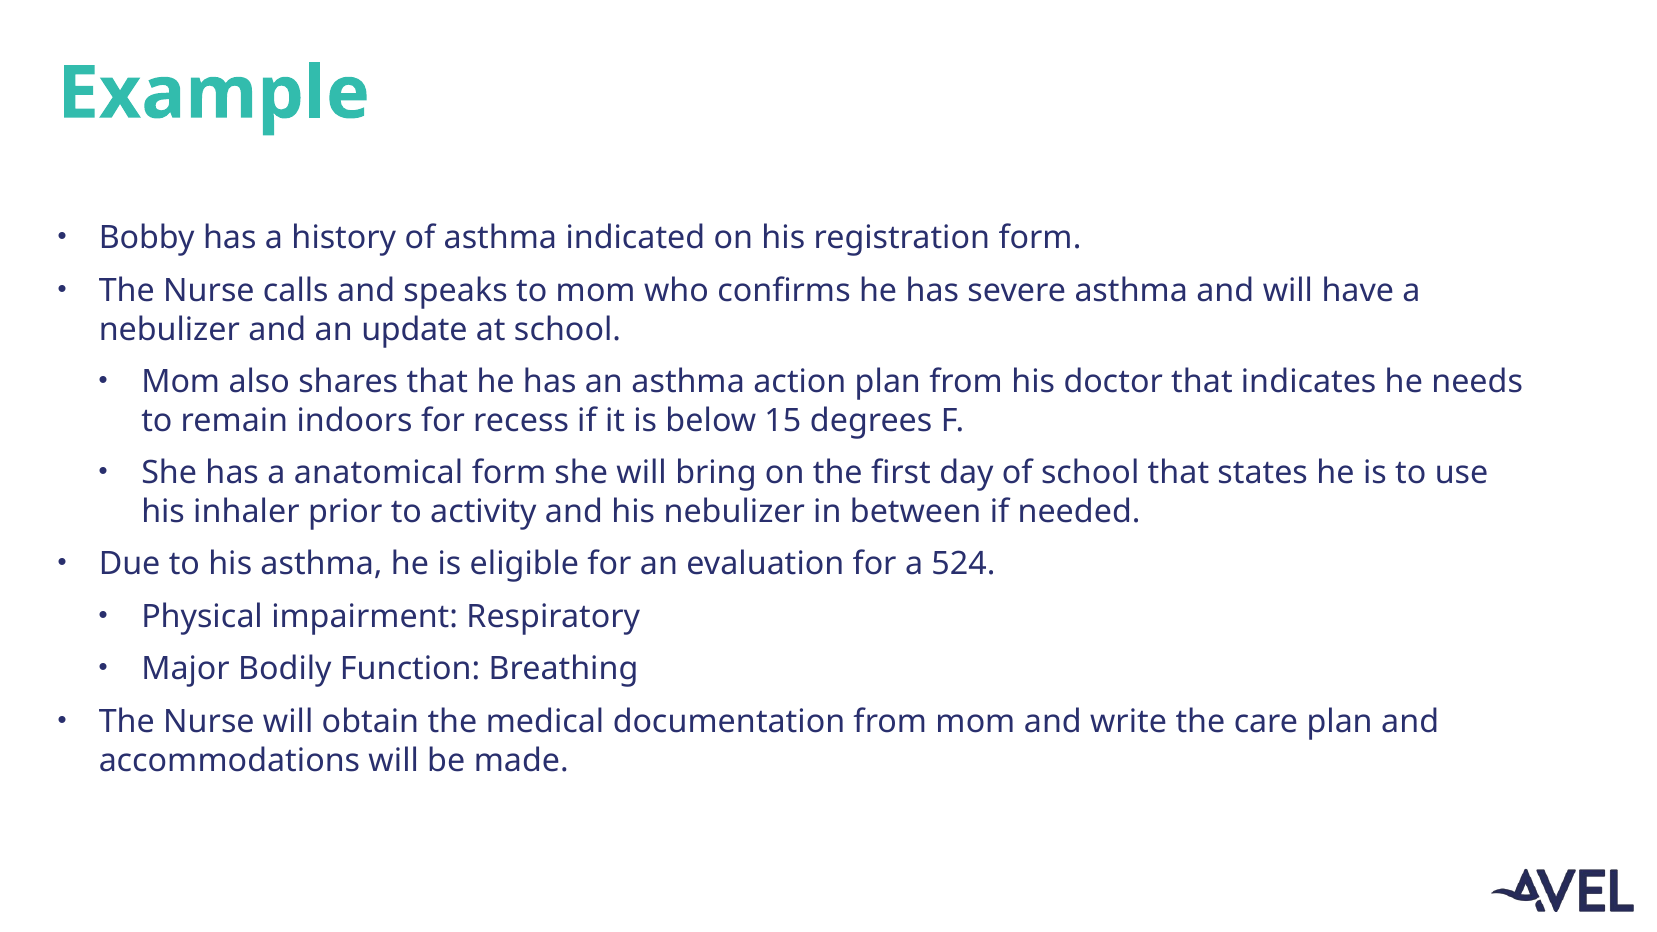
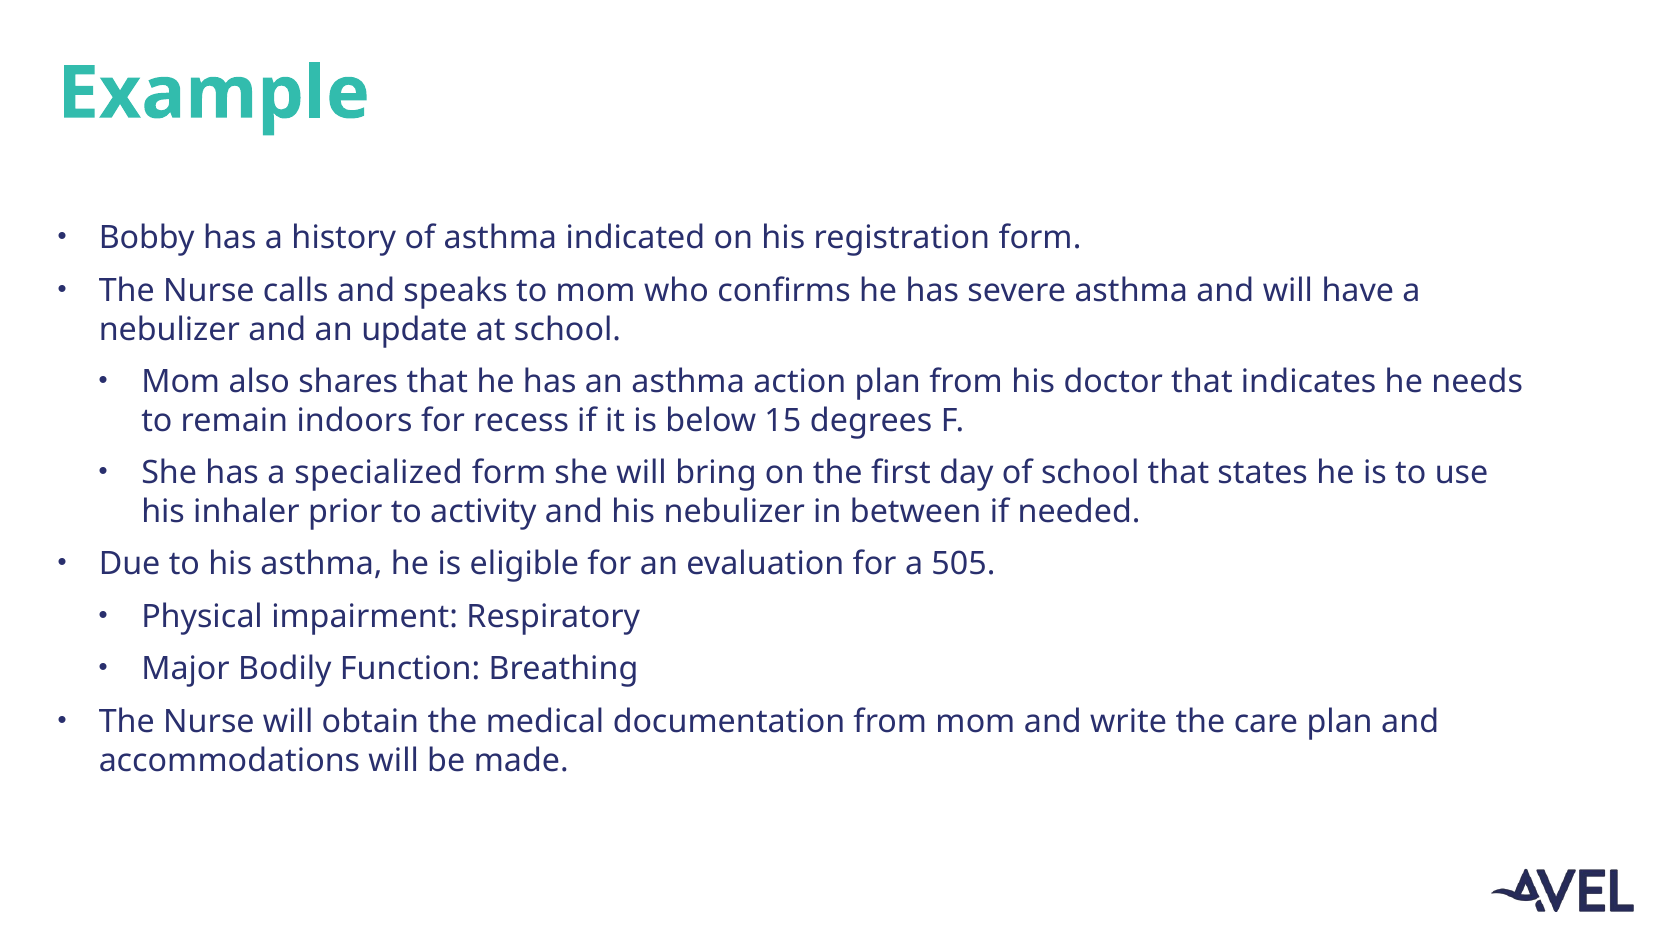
anatomical: anatomical -> specialized (379, 473)
524: 524 -> 505 (964, 564)
